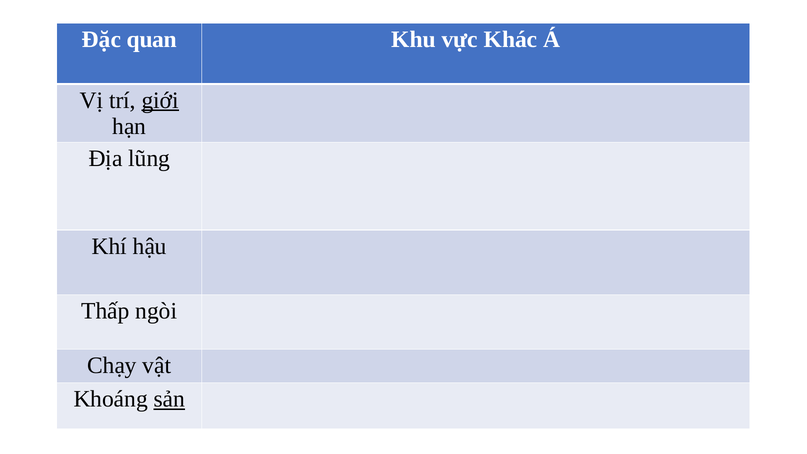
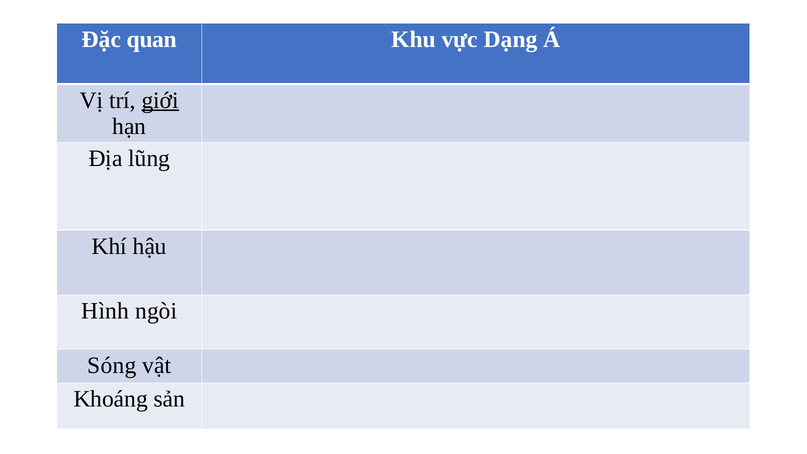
Khác: Khác -> Dạng (511, 39)
Thấp: Thấp -> Hình (105, 311)
Chạy: Chạy -> Sóng (112, 366)
sản underline: present -> none (169, 399)
